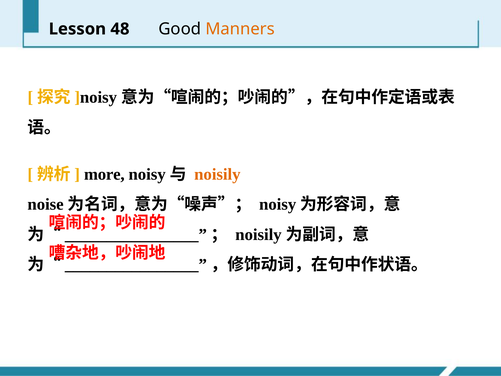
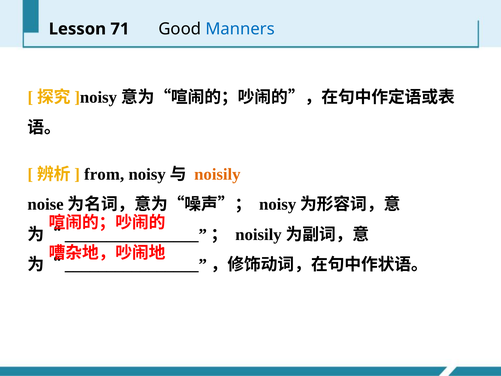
48: 48 -> 71 (120, 29)
Manners colour: orange -> blue (240, 29)
more: more -> from (104, 174)
